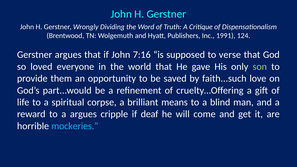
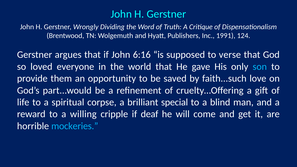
7:16: 7:16 -> 6:16 (142, 55)
son colour: light green -> light blue (260, 67)
means: means -> special (175, 102)
a argues: argues -> willing (83, 114)
